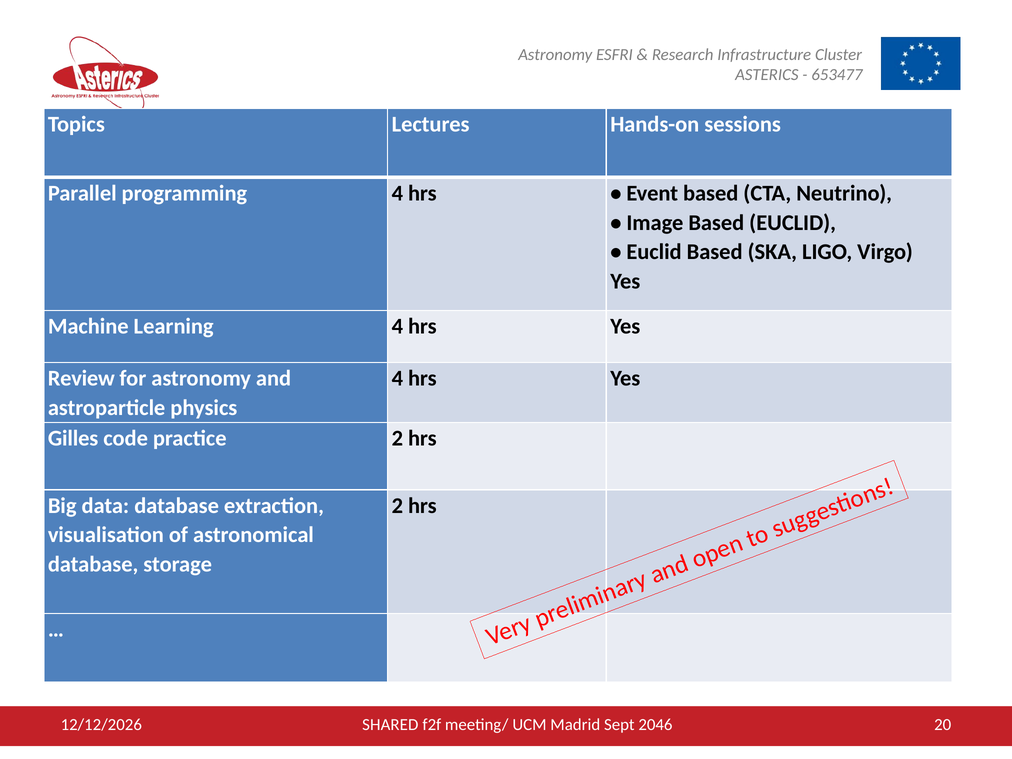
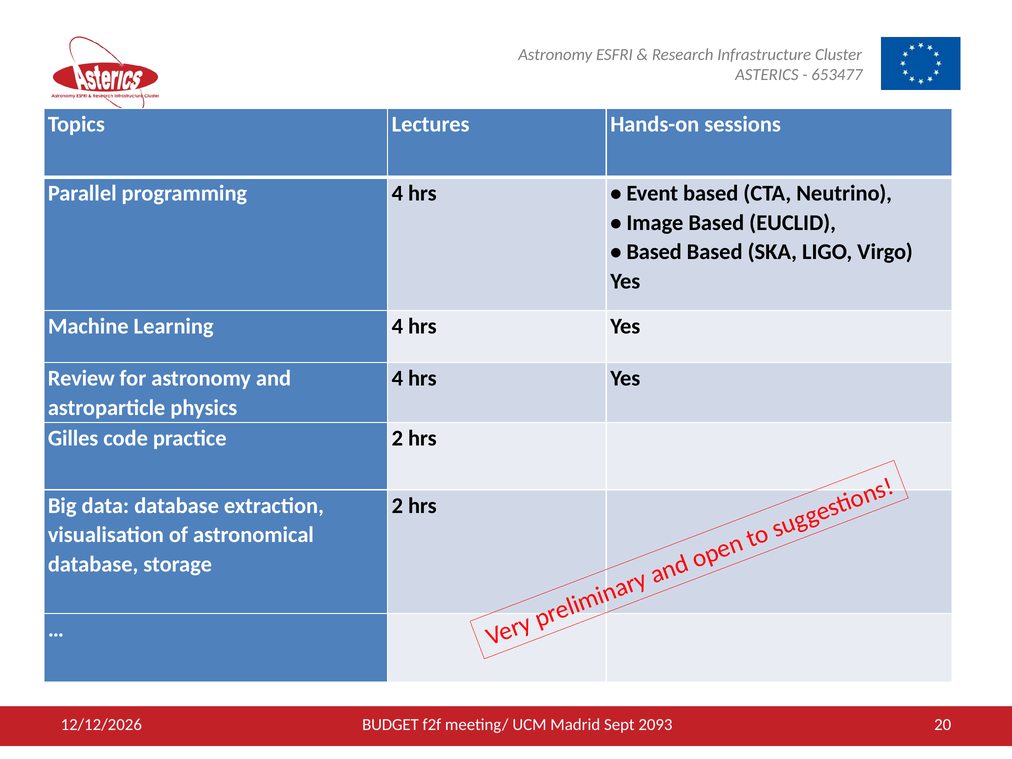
Euclid: Euclid -> Based (654, 252)
SHARED: SHARED -> BUDGET (390, 725)
2046: 2046 -> 2093 (655, 725)
